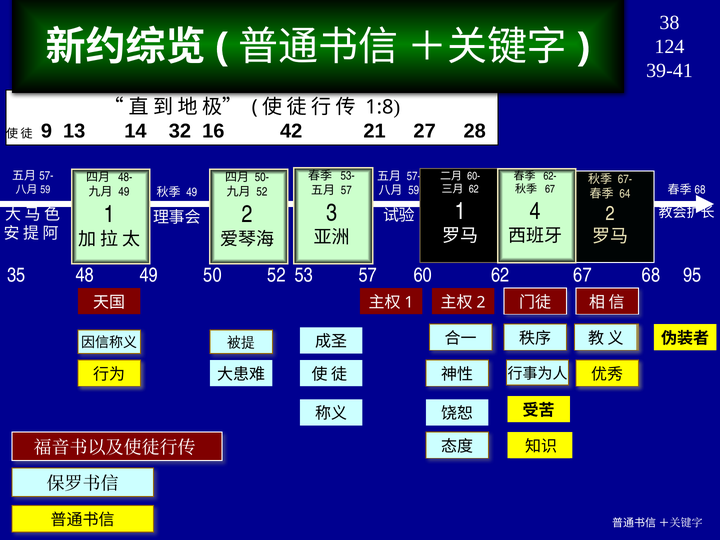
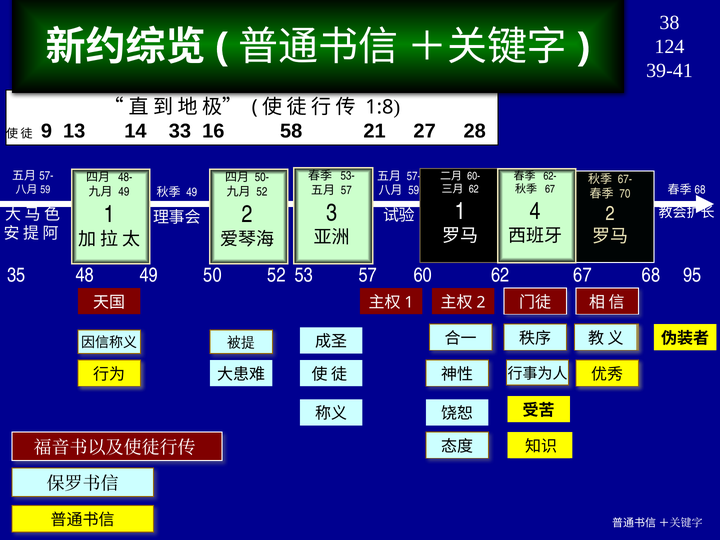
32: 32 -> 33 (180, 131)
42: 42 -> 58 (291, 131)
64: 64 -> 70 (625, 194)
